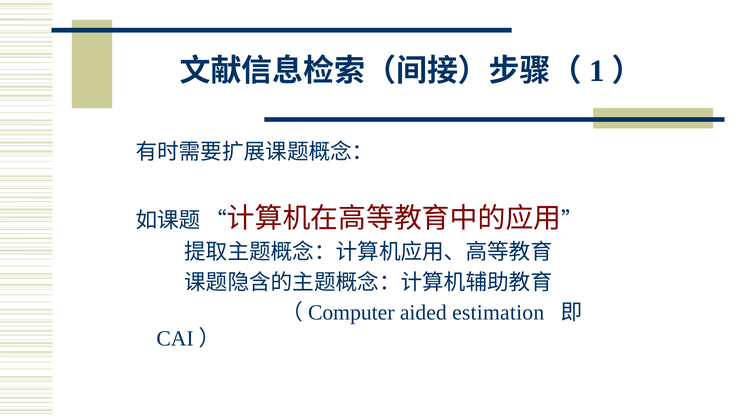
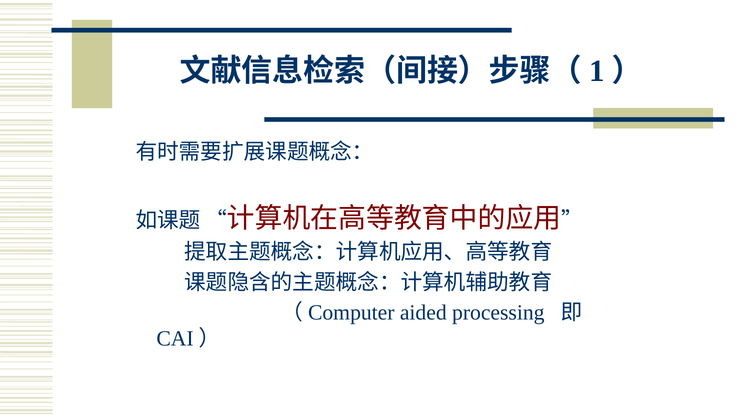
estimation: estimation -> processing (498, 313)
